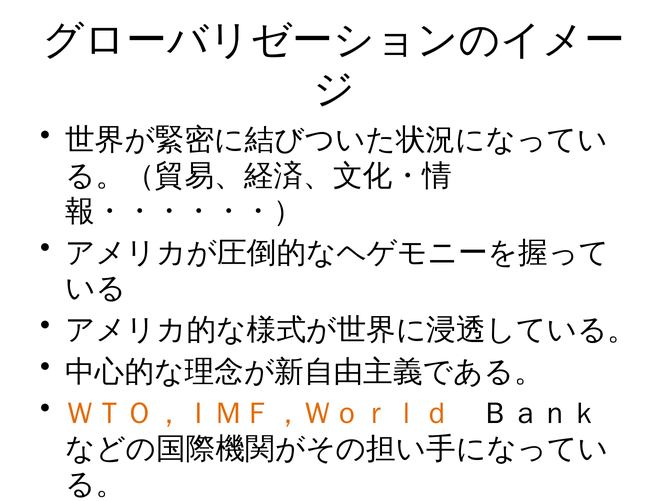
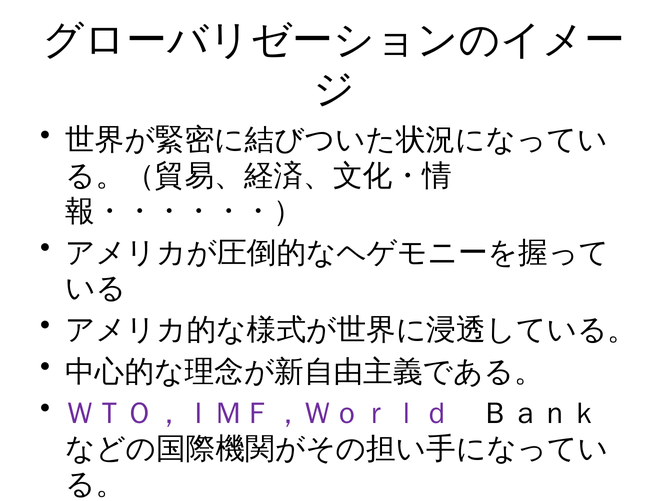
ＷＴＯ，ＩＭＦ，Ｗｏｒｌｄ colour: orange -> purple (258, 413)
